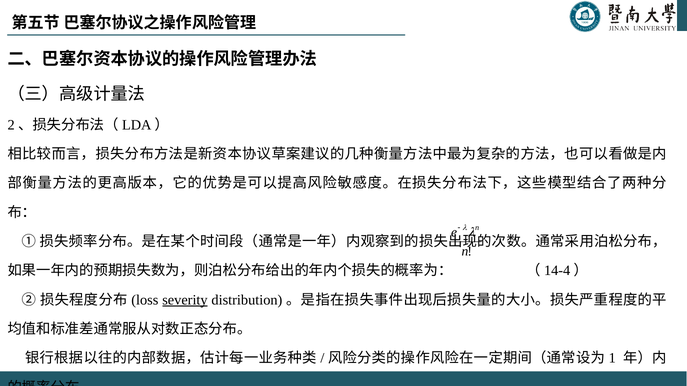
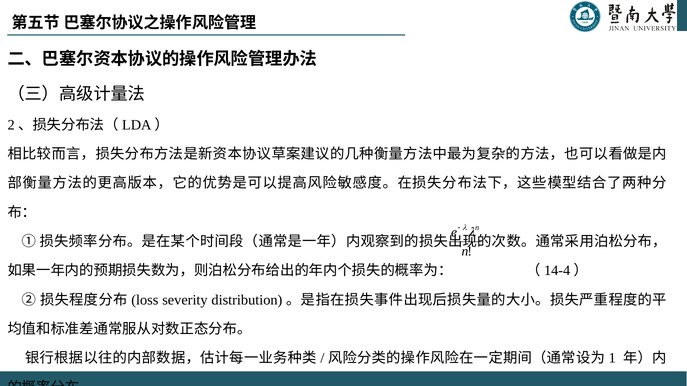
severity underline: present -> none (185, 300)
